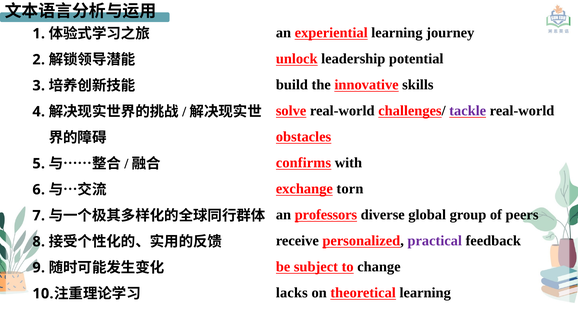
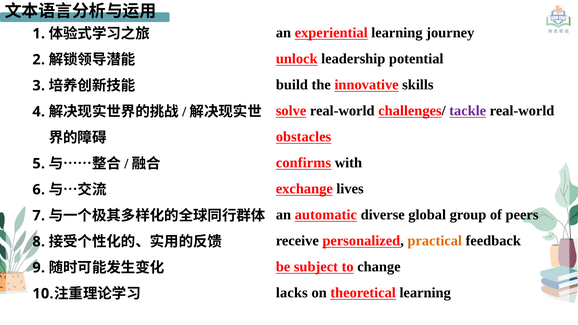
torn: torn -> lives (350, 189)
professors: professors -> automatic (326, 215)
practical colour: purple -> orange (435, 241)
